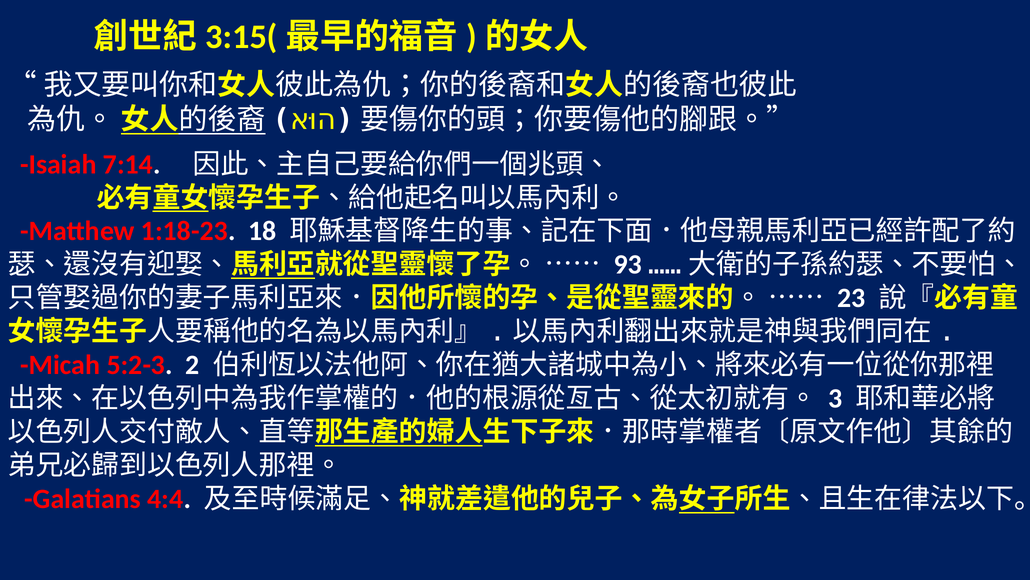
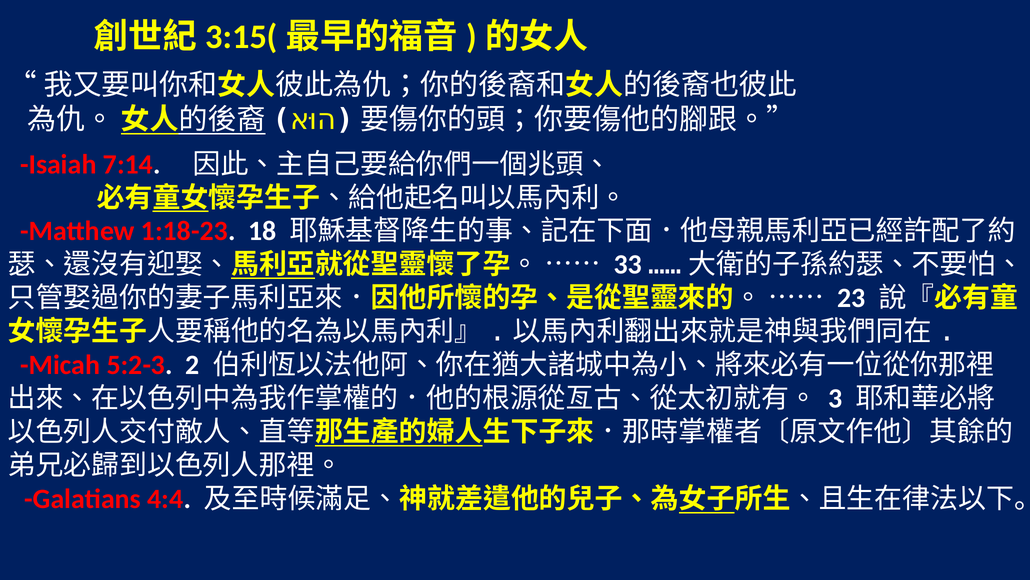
93: 93 -> 33 (628, 265)
